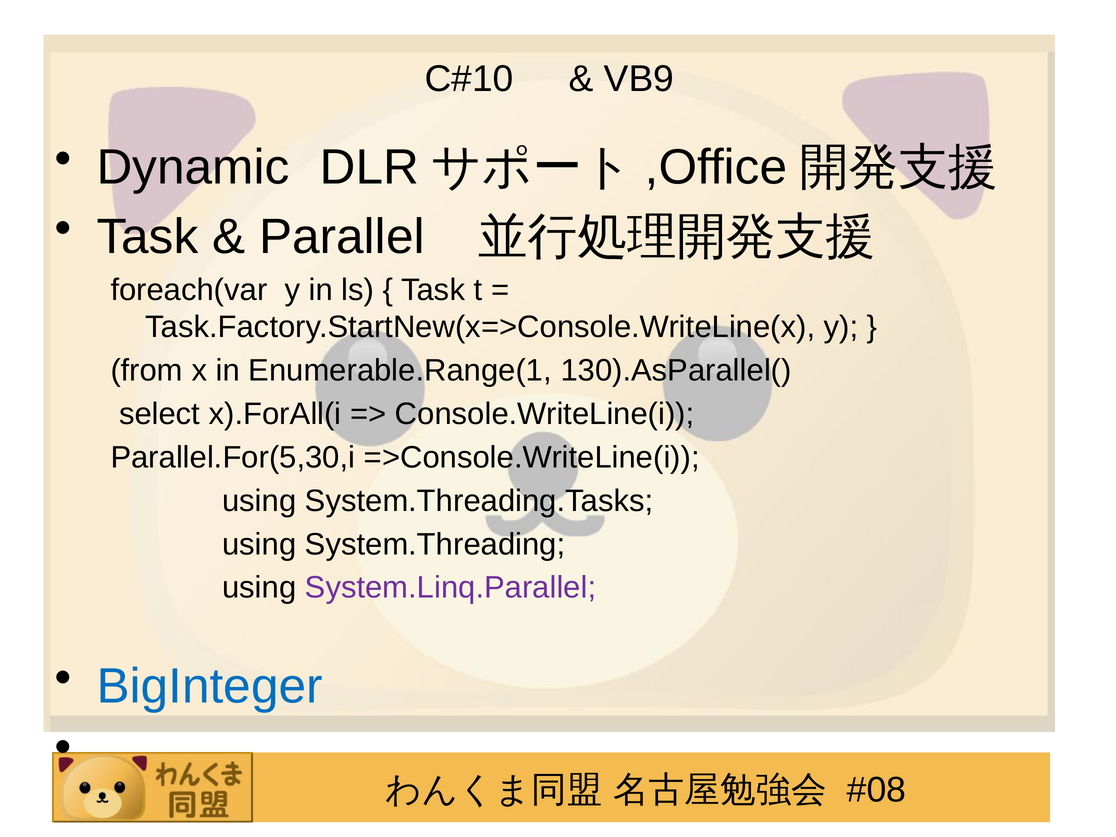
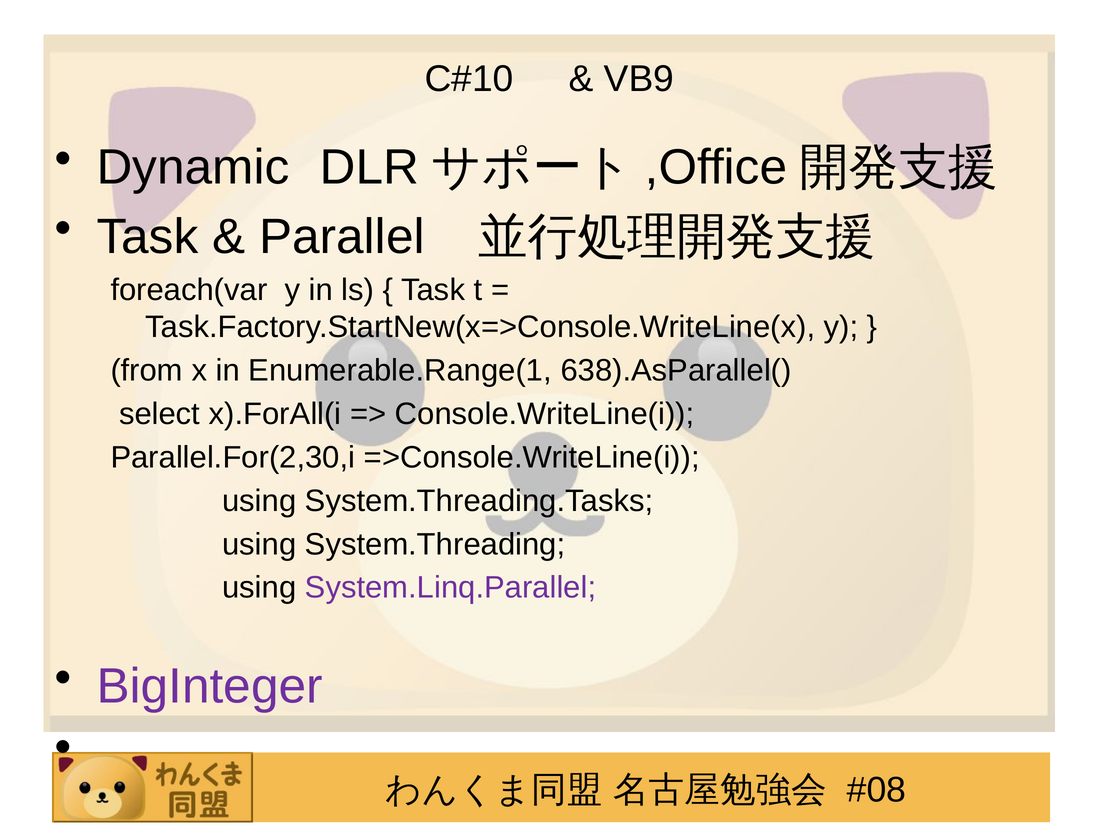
130).AsParallel(: 130).AsParallel( -> 638).AsParallel( (676, 371)
Parallel.For(5,30,i: Parallel.For(5,30,i -> Parallel.For(2,30,i (233, 457)
BigInteger colour: blue -> purple (210, 686)
